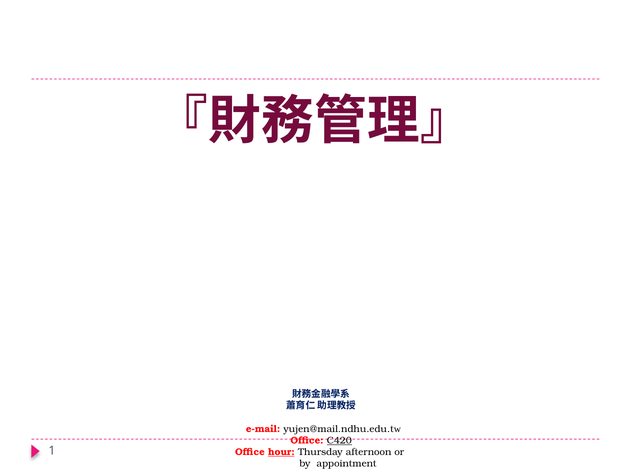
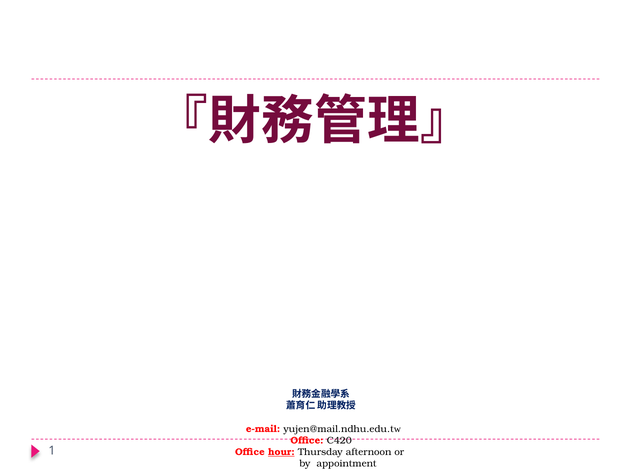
C420 underline: present -> none (339, 440)
